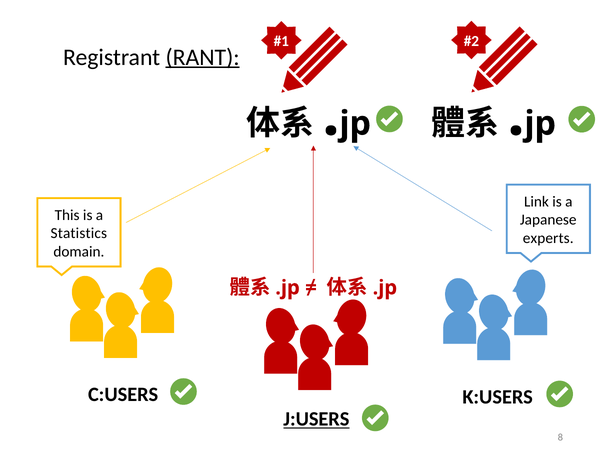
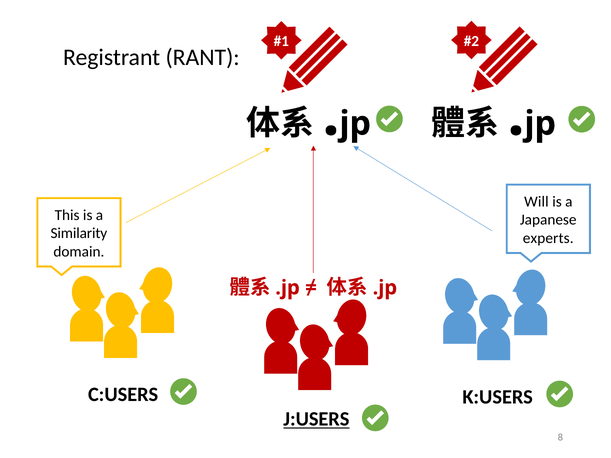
RANT underline: present -> none (203, 57)
Link: Link -> Will (536, 202)
Statistics: Statistics -> Similarity (79, 234)
